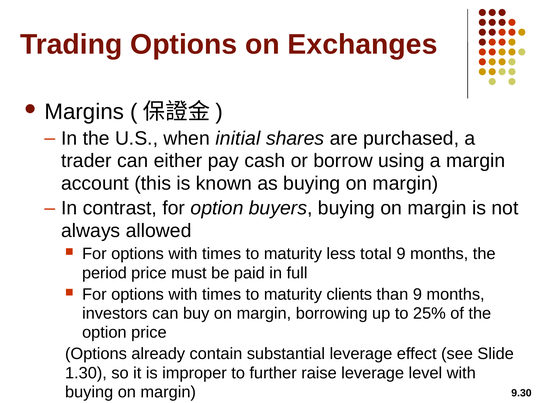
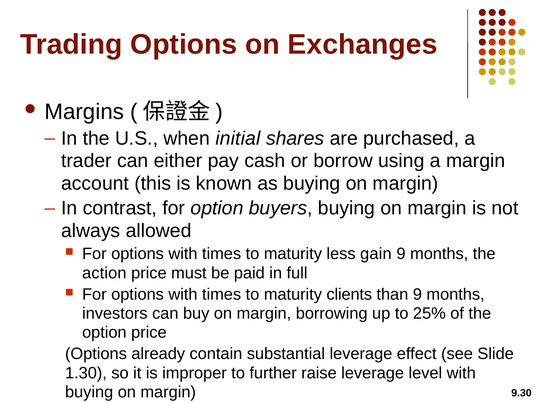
total: total -> gain (376, 254)
period: period -> action (104, 273)
